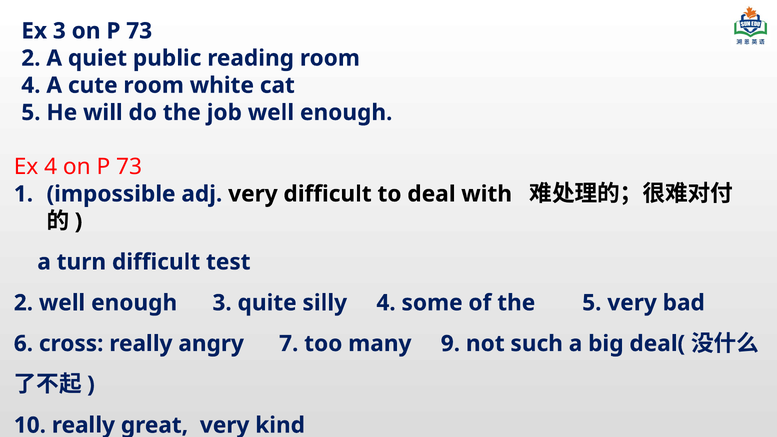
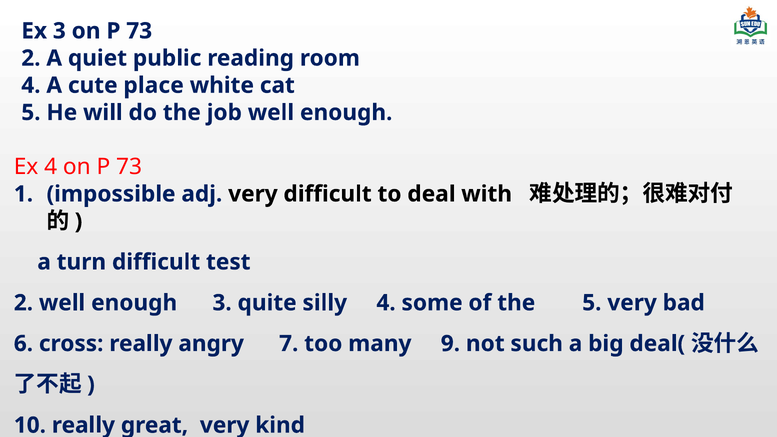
cute room: room -> place (154, 85)
